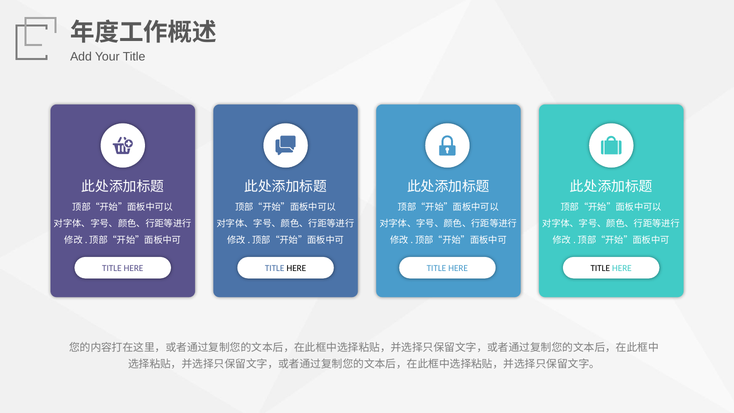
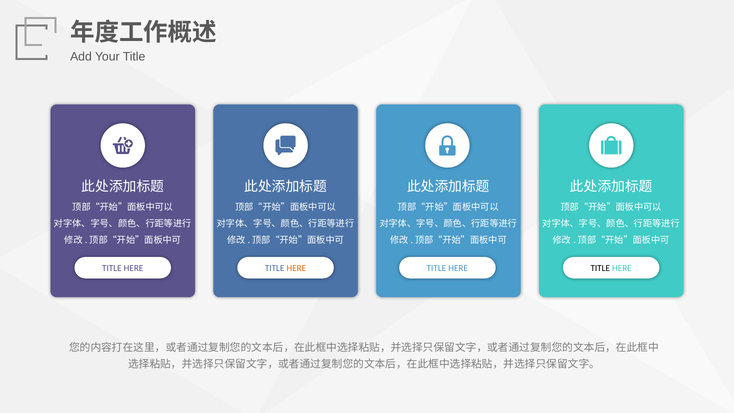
HERE colour: black -> orange (296, 268)
